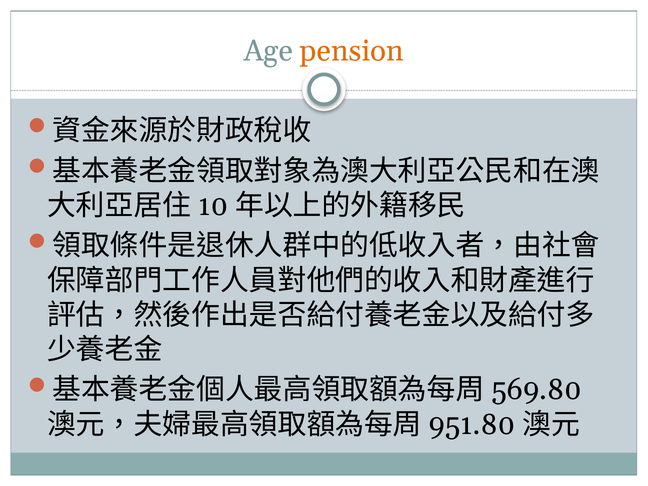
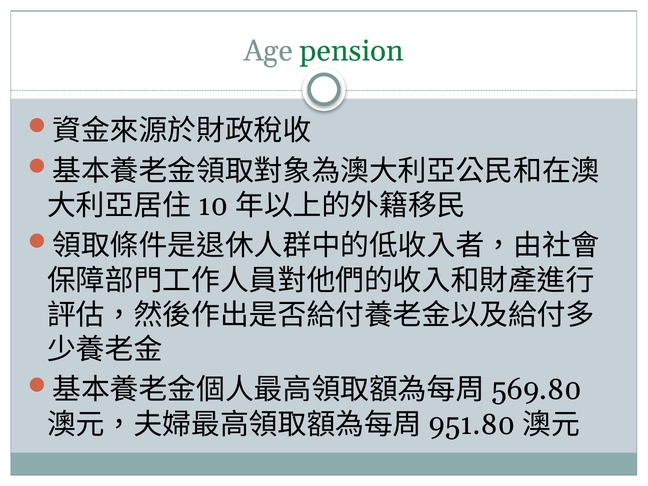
pension colour: orange -> green (352, 51)
